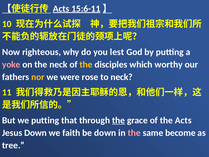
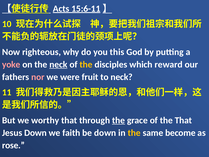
lest: lest -> this (117, 52)
neck underline: none -> present (58, 64)
worthy: worthy -> reward (169, 64)
nor colour: yellow -> pink (38, 77)
rose: rose -> fruit (90, 77)
we putting: putting -> worthy (45, 120)
the Acts: Acts -> That (183, 120)
the colour: pink -> yellow (134, 133)
tree: tree -> rose (13, 145)
